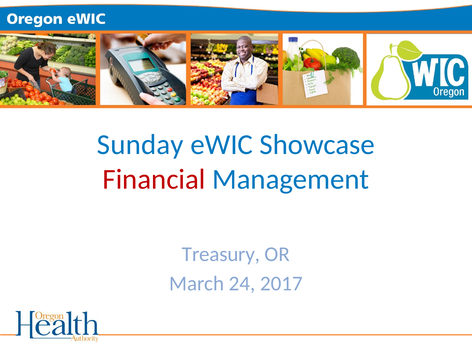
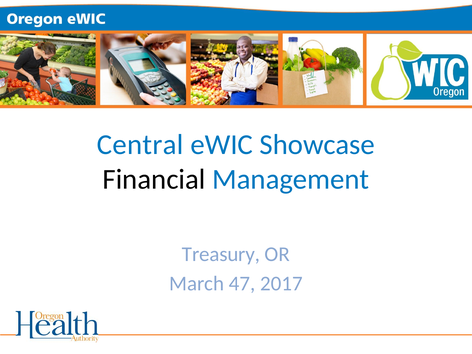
Sunday: Sunday -> Central (140, 145)
Financial colour: red -> black (154, 179)
24: 24 -> 47 (242, 284)
